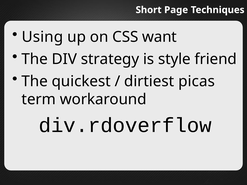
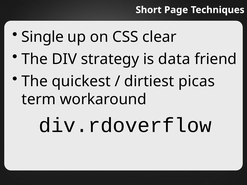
Using: Using -> Single (43, 37)
want: want -> clear (159, 37)
style: style -> data (174, 59)
